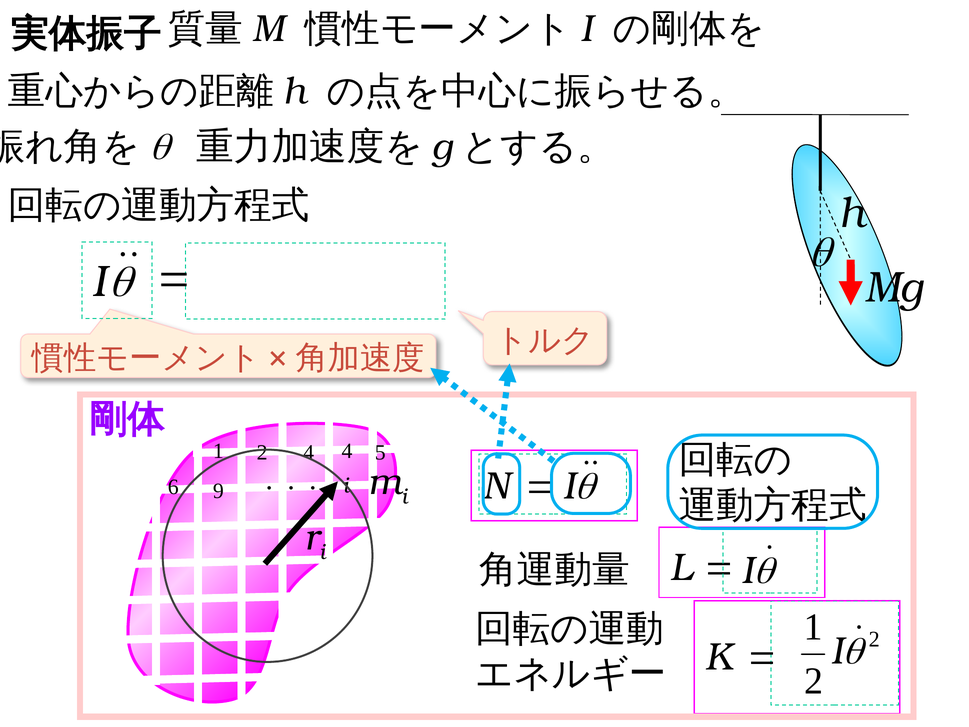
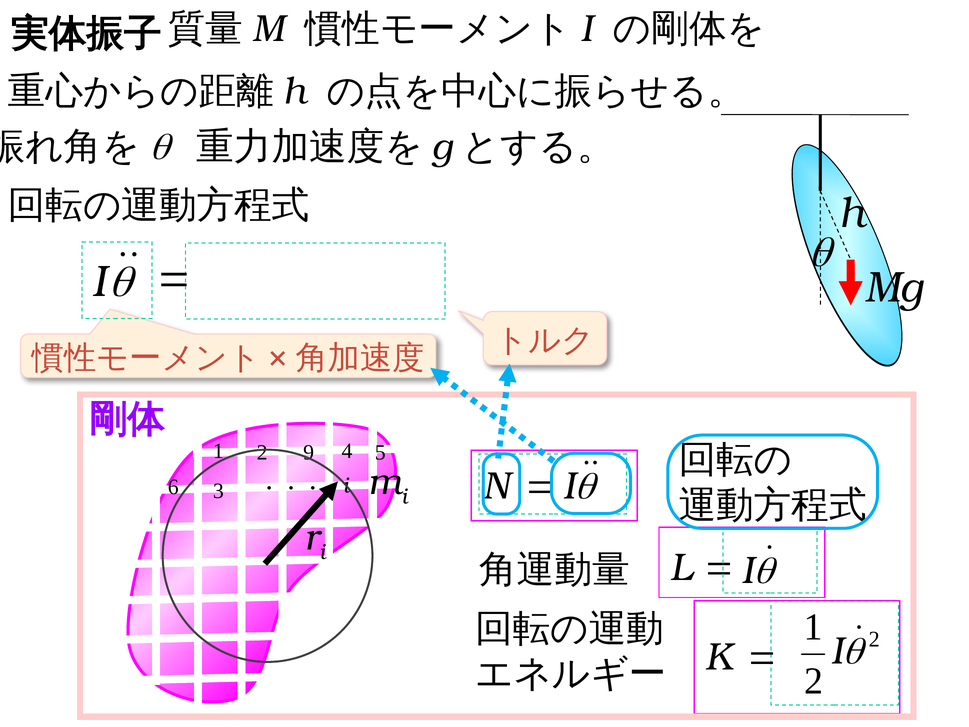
2 4: 4 -> 9 (309, 452)
9: 9 -> 3 (218, 491)
